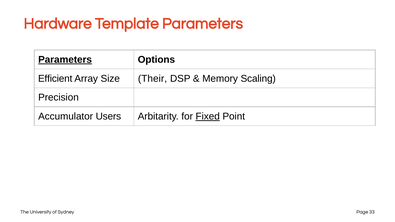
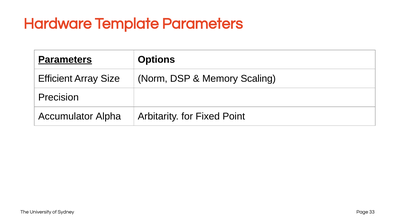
Their: Their -> Norm (153, 79)
Users: Users -> Alpha (108, 116)
Fixed underline: present -> none (208, 116)
